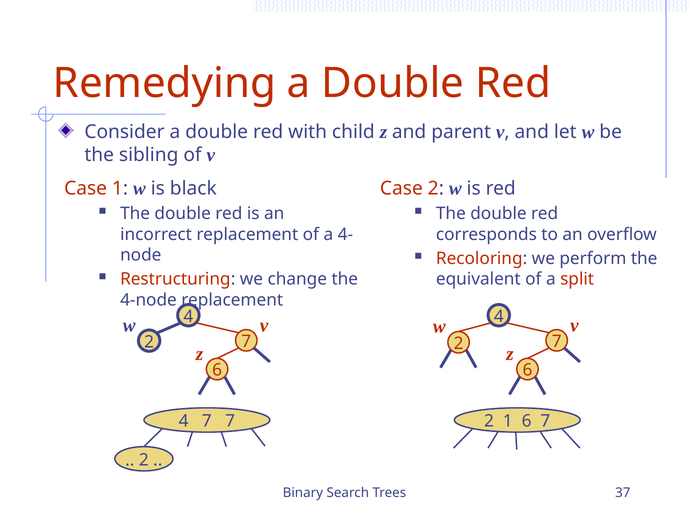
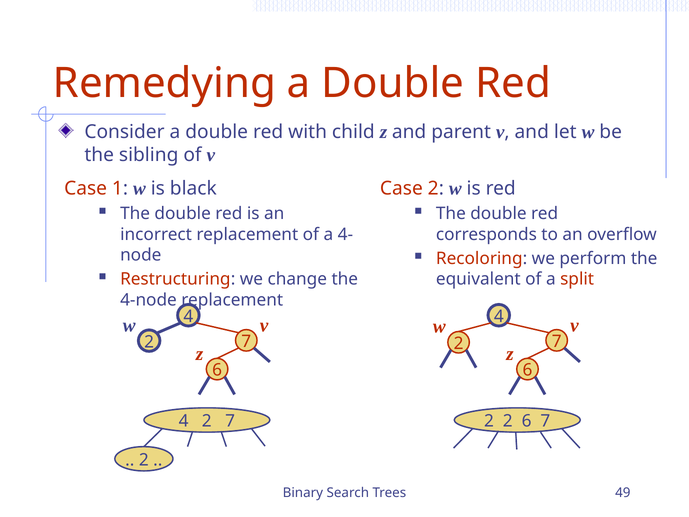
4 7: 7 -> 2 (207, 421)
2 1: 1 -> 2 (508, 421)
37: 37 -> 49 (623, 493)
